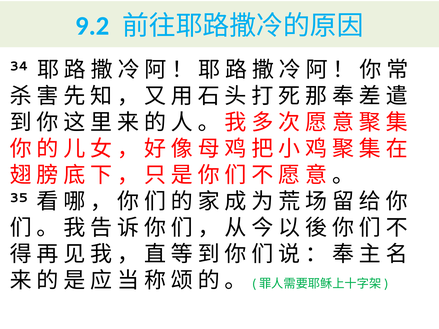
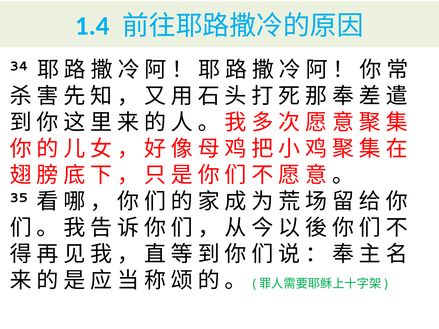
9.2: 9.2 -> 1.4 (92, 26)
